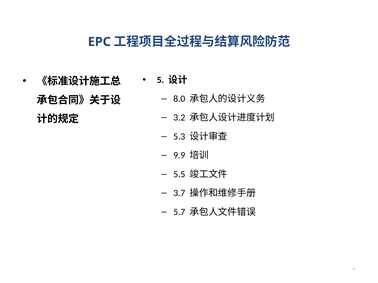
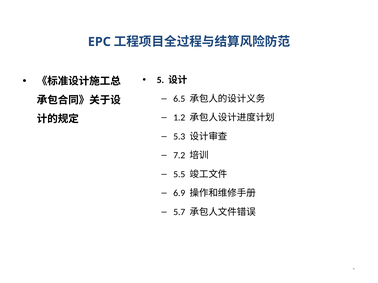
8.0: 8.0 -> 6.5 (179, 99)
3.2: 3.2 -> 1.2 (179, 118)
9.9: 9.9 -> 7.2 (179, 156)
3.7: 3.7 -> 6.9 (179, 193)
